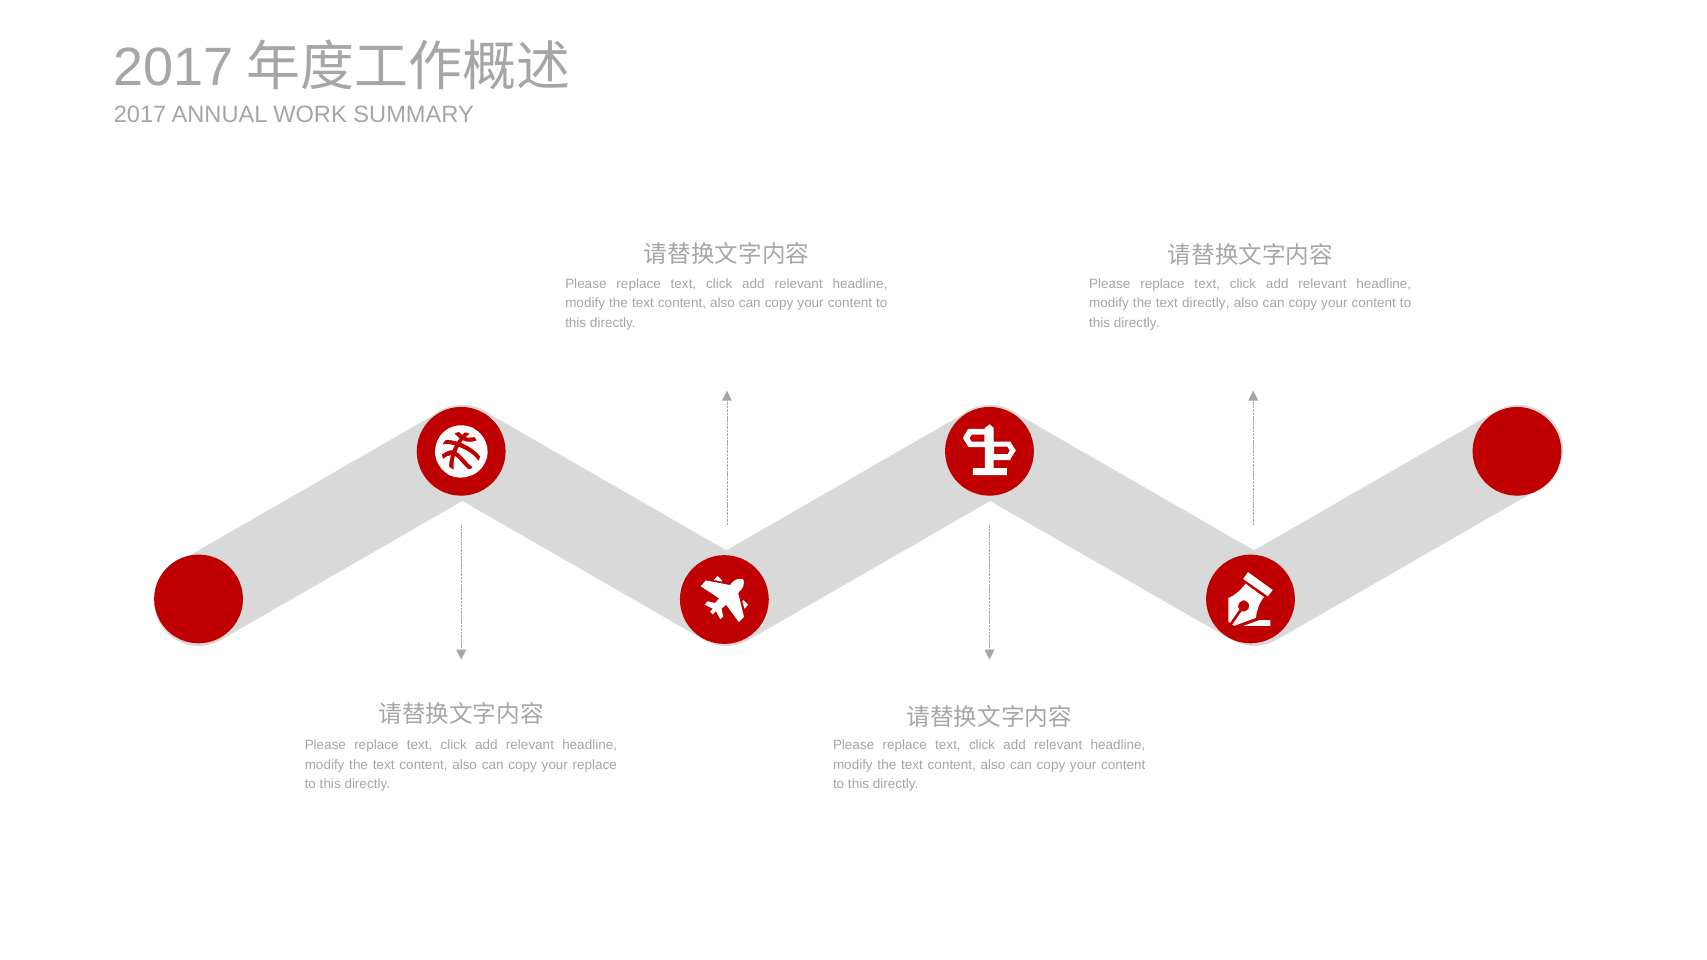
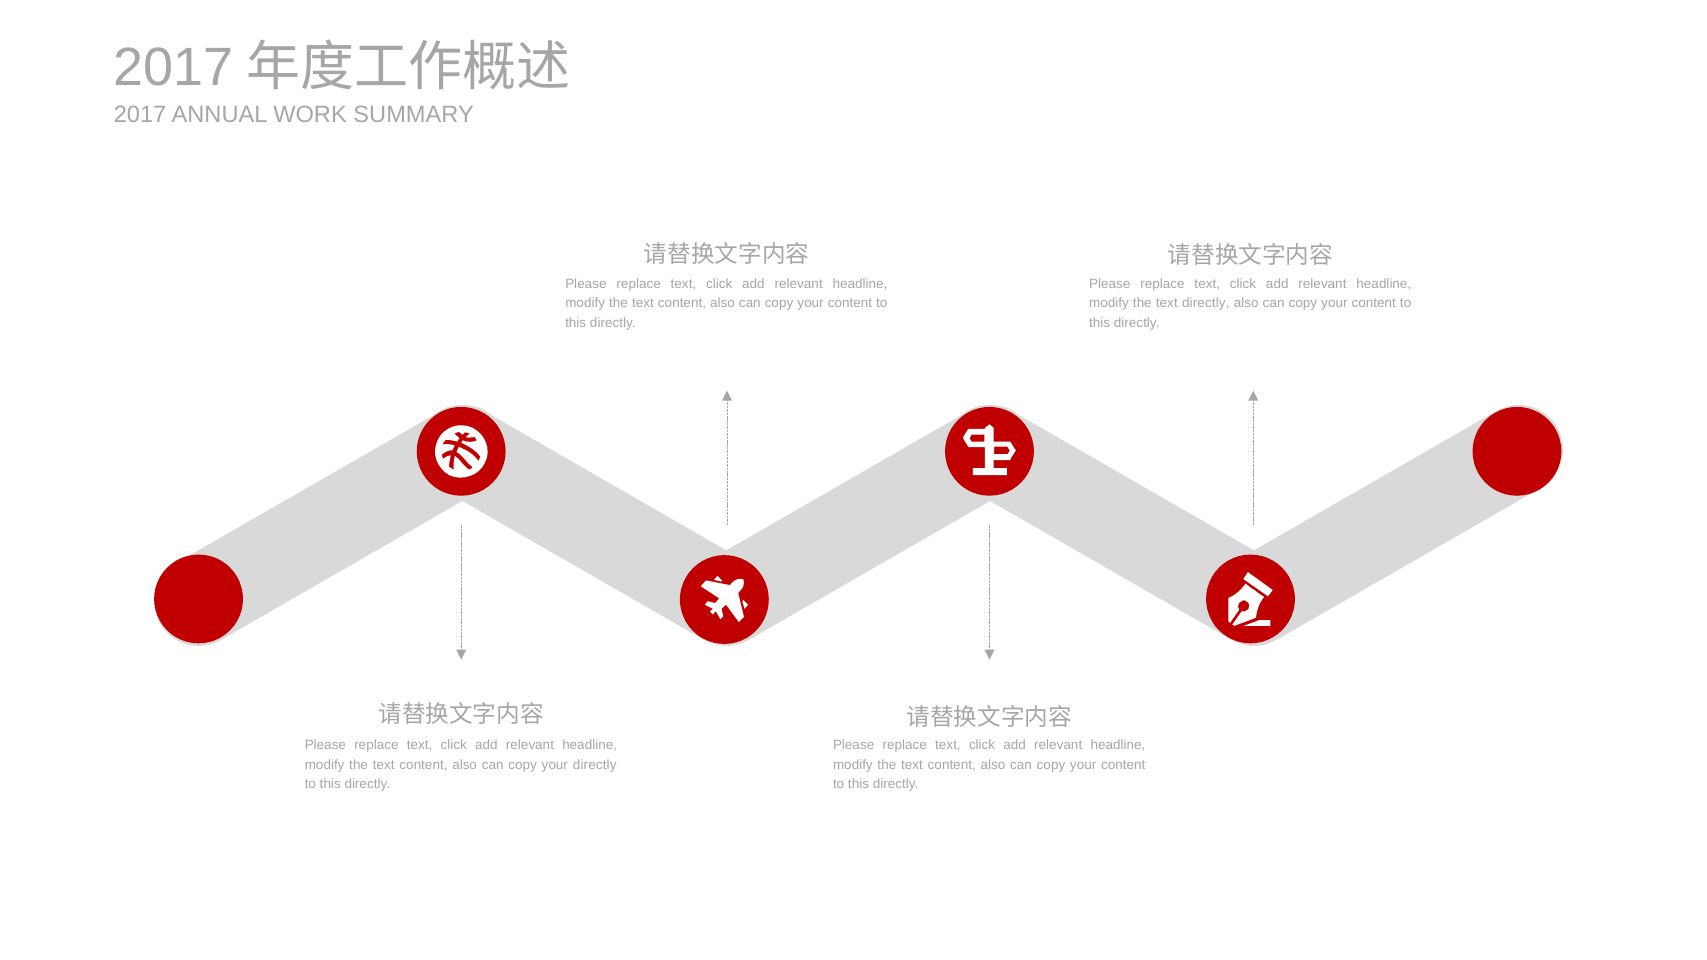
your replace: replace -> directly (595, 765)
